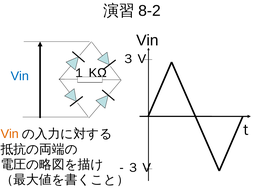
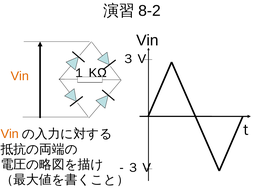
Vin colour: blue -> orange (20, 76)
